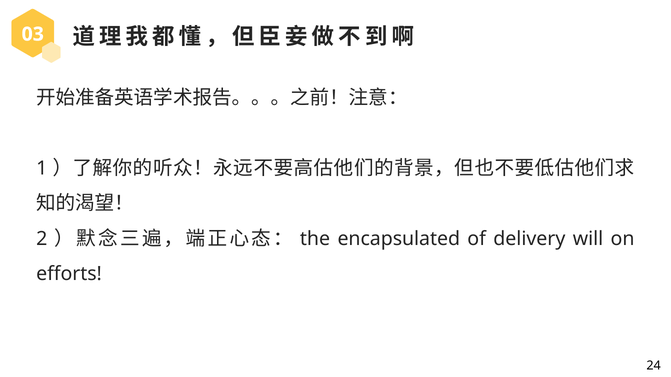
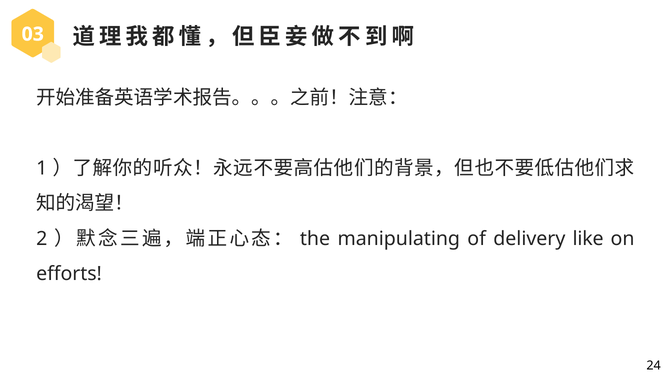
encapsulated: encapsulated -> manipulating (399, 239)
will: will -> like (588, 239)
